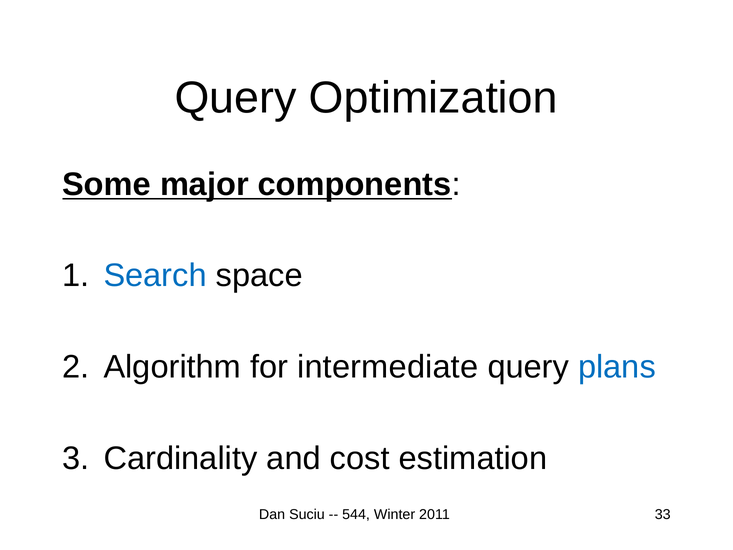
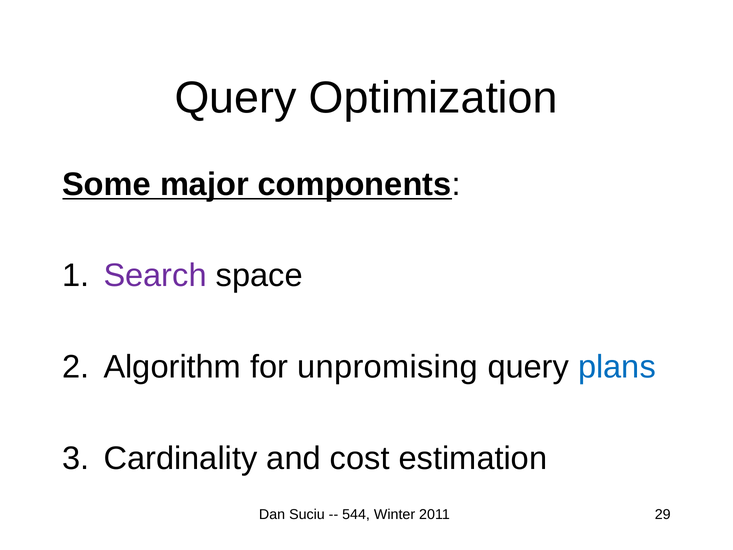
Search colour: blue -> purple (155, 276)
intermediate: intermediate -> unpromising (388, 367)
33: 33 -> 29 (663, 514)
